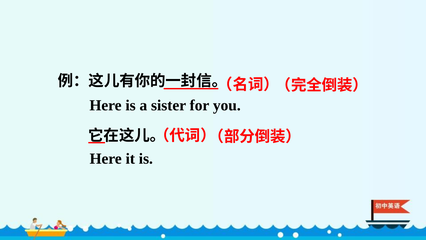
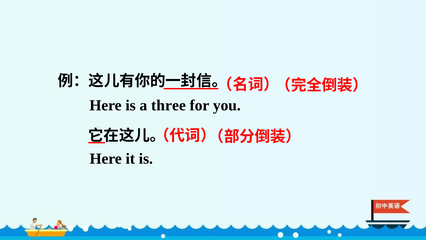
sister: sister -> three (169, 105)
